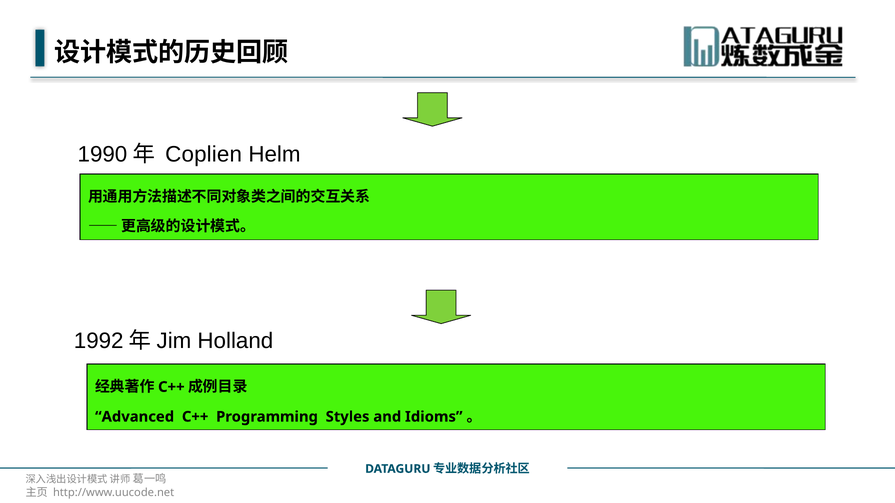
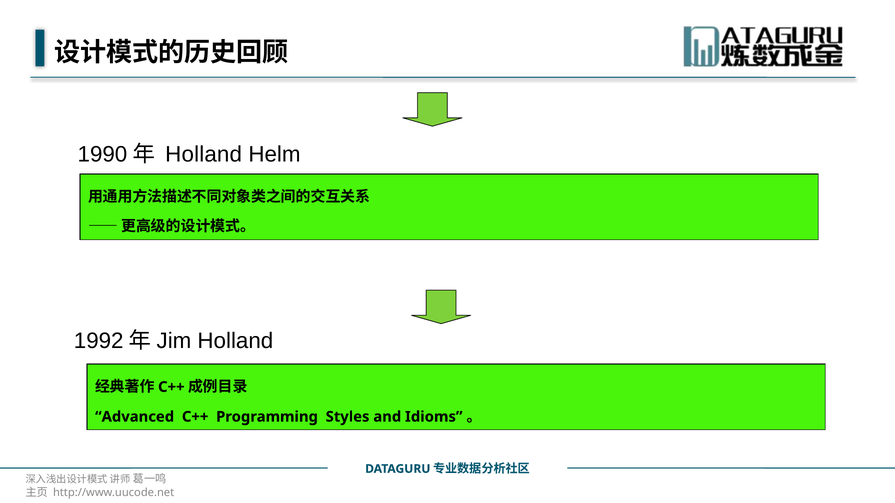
Coplien: Coplien -> Holland (204, 154)
